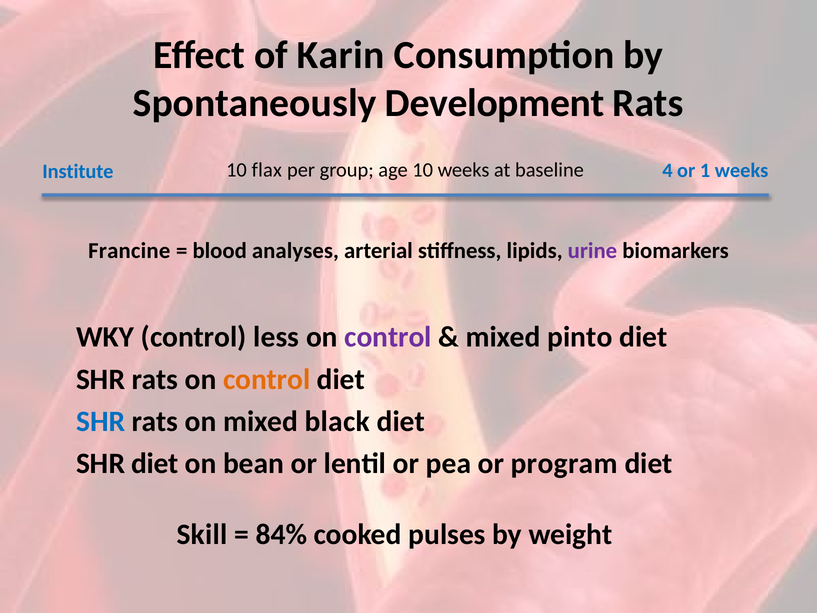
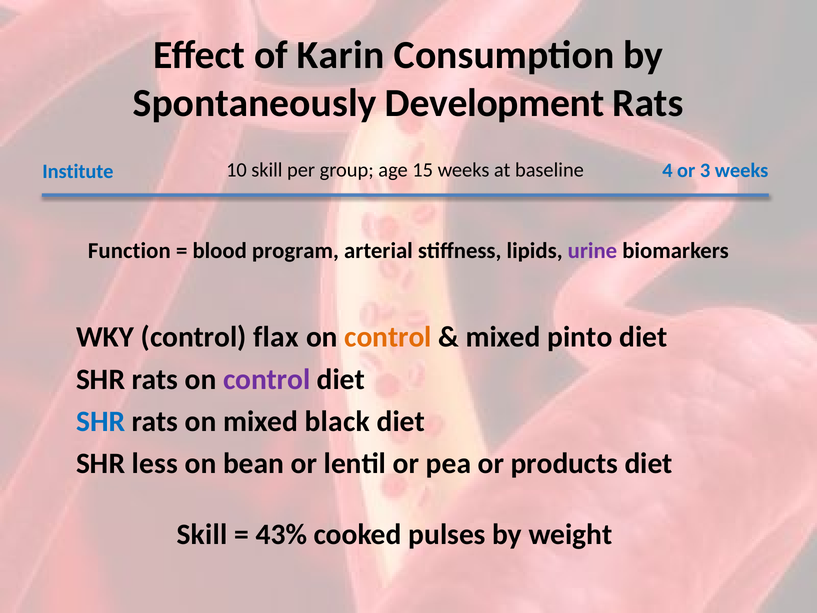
10 flax: flax -> skill (267, 170)
age 10: 10 -> 15 (423, 170)
1: 1 -> 3 (705, 170)
Francine: Francine -> Function (129, 251)
analyses: analyses -> program (295, 251)
less: less -> flax (276, 337)
control colour: purple -> orange (388, 337)
control colour: orange -> purple (267, 379)
SHR diet: diet -> less (155, 464)
program: program -> products (564, 464)
84%: 84% -> 43% (281, 534)
